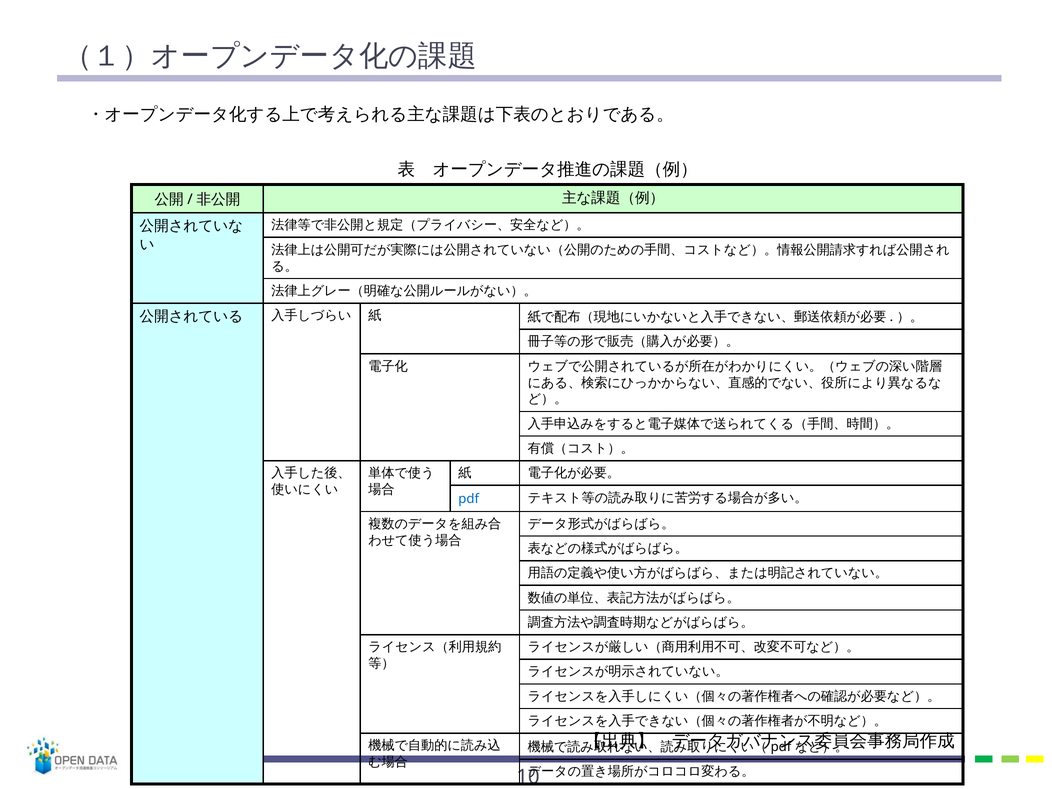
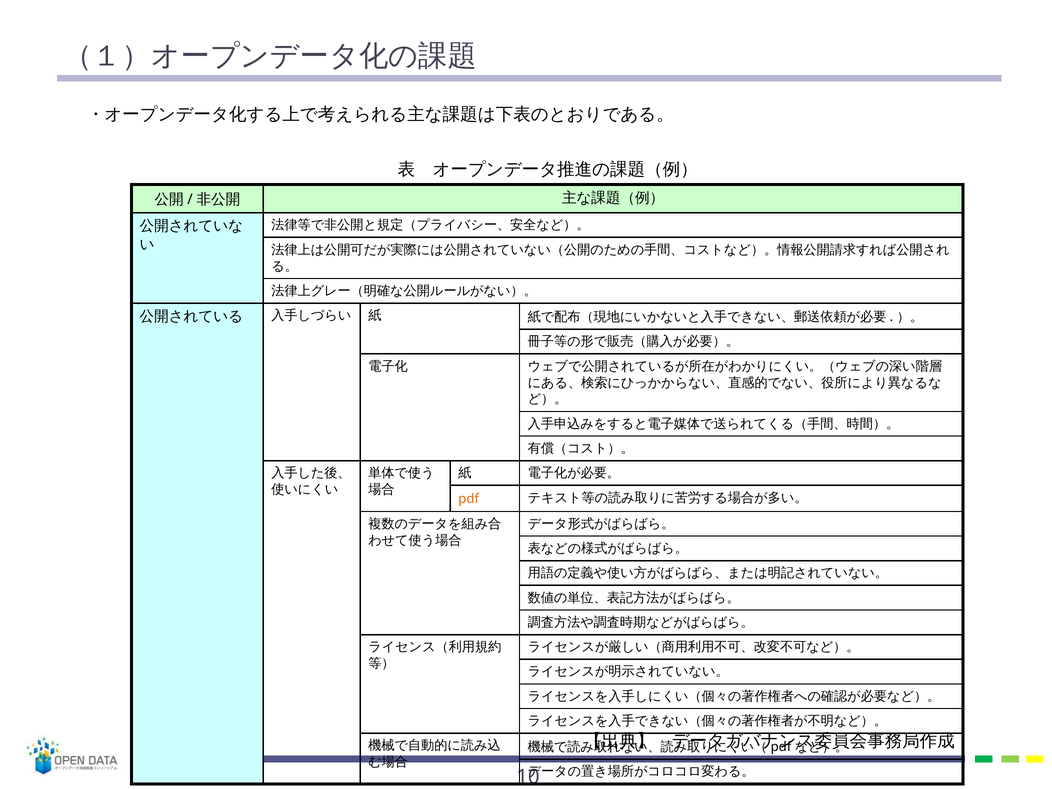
pdf colour: blue -> orange (469, 499)
